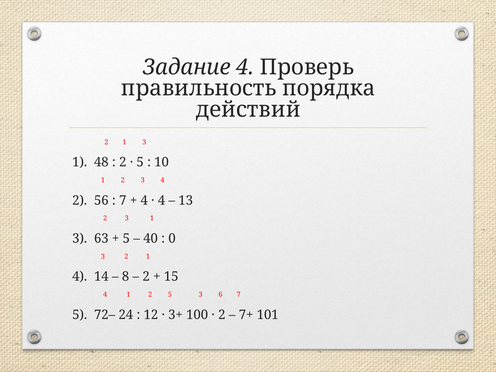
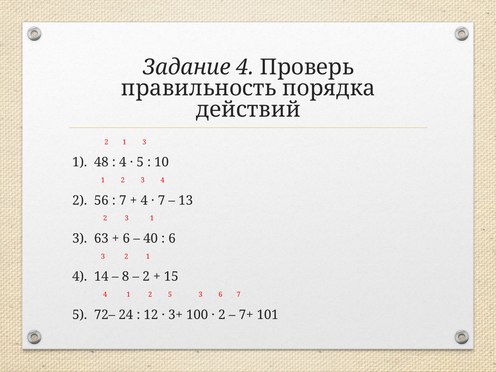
2: 2 -> 4 (123, 162)
4: 4 -> 7 (161, 200)
5: 5 -> 6 (126, 239)
0: 0 -> 6 (172, 239)
